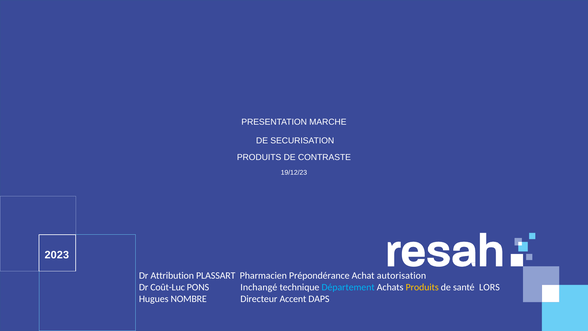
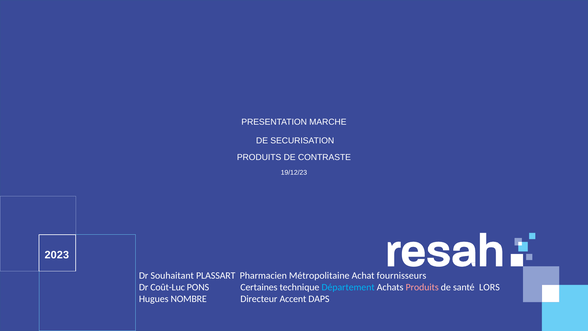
Attribution: Attribution -> Souhaitant (172, 275)
Prépondérance: Prépondérance -> Métropolitaine (319, 275)
autorisation: autorisation -> fournisseurs (401, 275)
Inchangé: Inchangé -> Certaines (259, 287)
Produits colour: yellow -> pink (422, 287)
